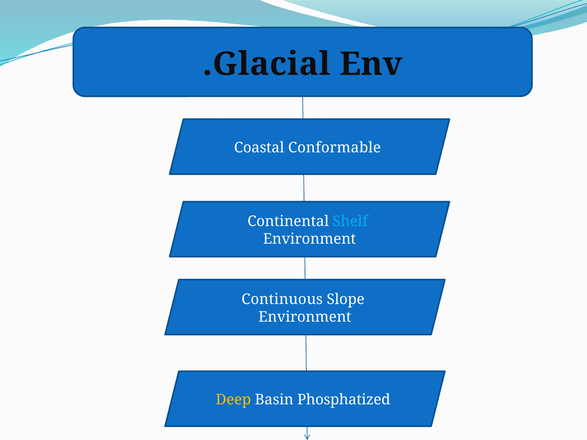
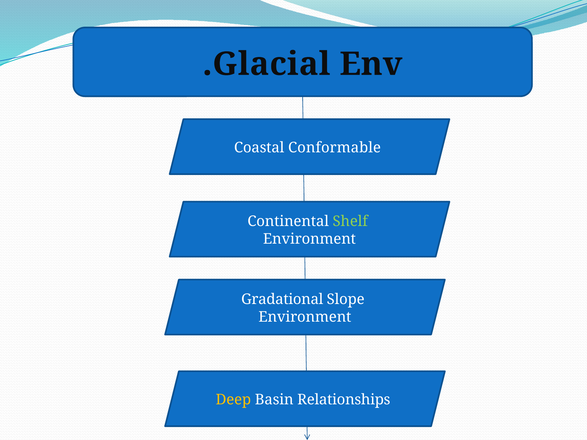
Shelf colour: light blue -> light green (350, 221)
Continuous: Continuous -> Gradational (282, 299)
Phosphatized: Phosphatized -> Relationships (344, 400)
